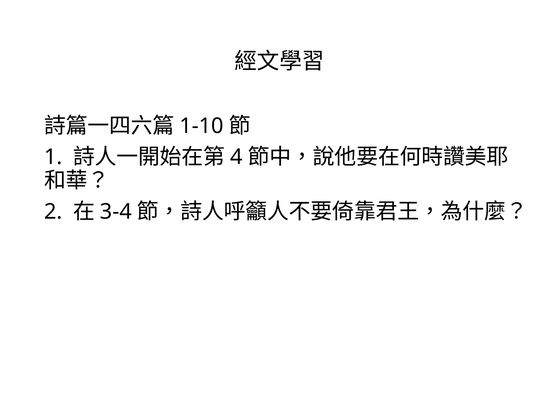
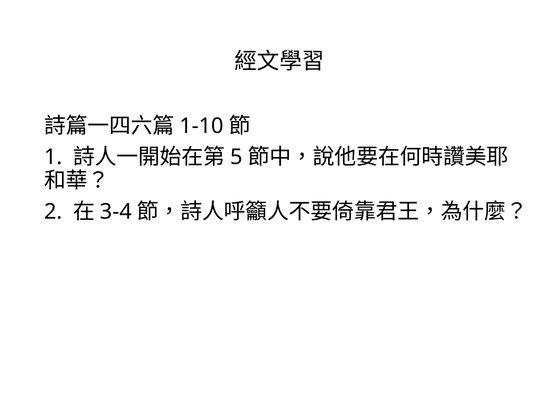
4: 4 -> 5 (236, 157)
